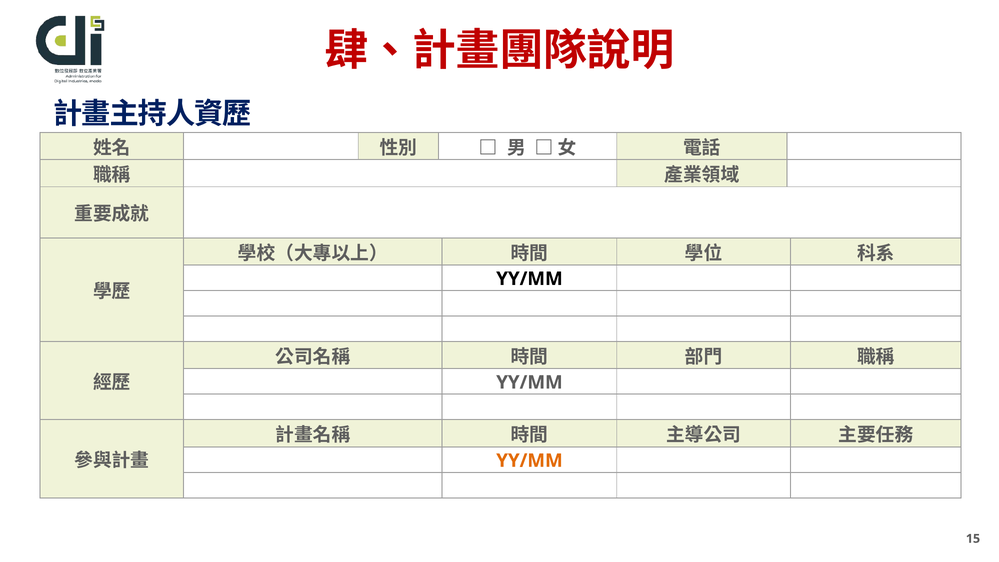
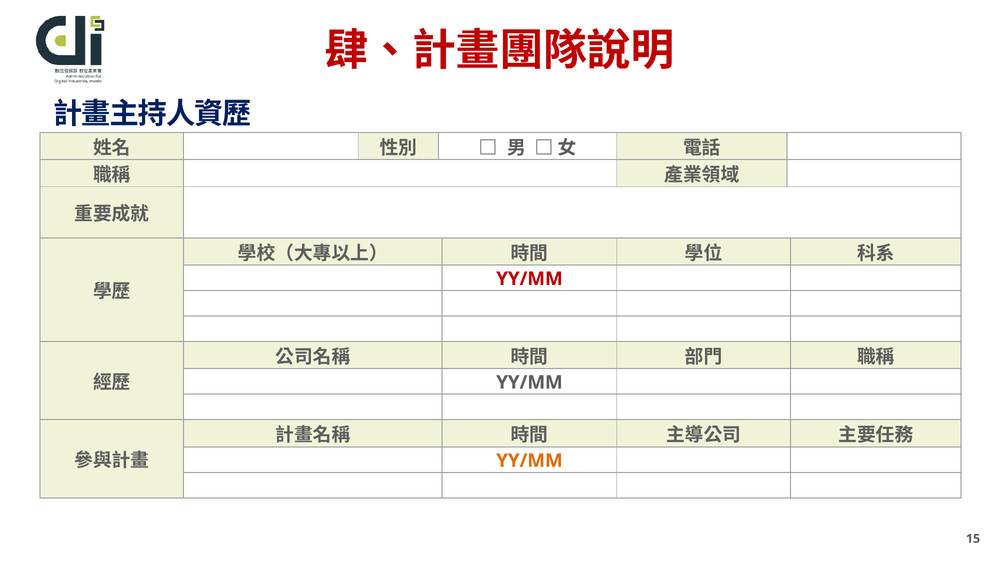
YY/MM colour: black -> red (529, 279)
